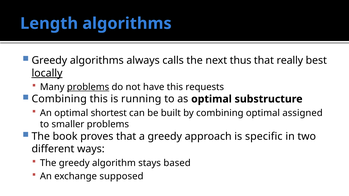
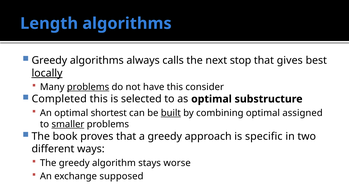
thus: thus -> stop (241, 60)
really: really -> gives (290, 60)
requests: requests -> consider (205, 87)
Combining: Combining -> Completed (59, 99)
running: running -> selected (141, 99)
built underline: none -> present (171, 113)
smaller underline: none -> present (68, 124)
based: based -> worse (177, 163)
